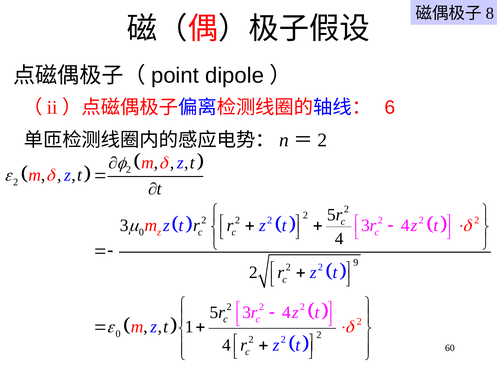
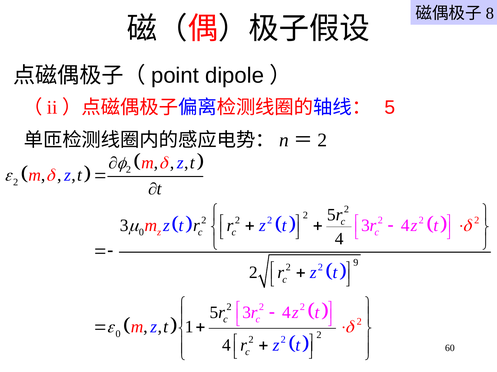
6: 6 -> 5 (390, 108)
